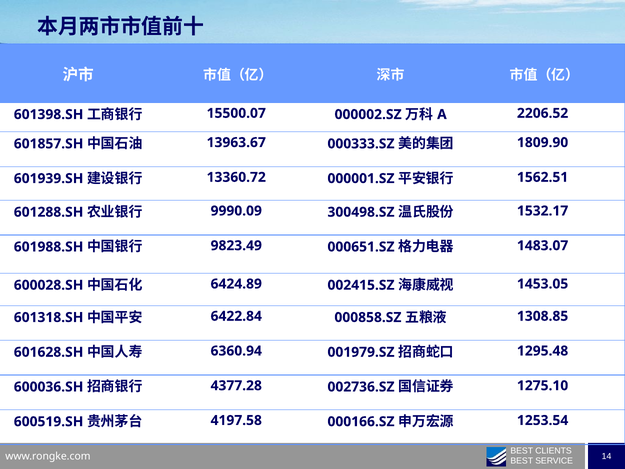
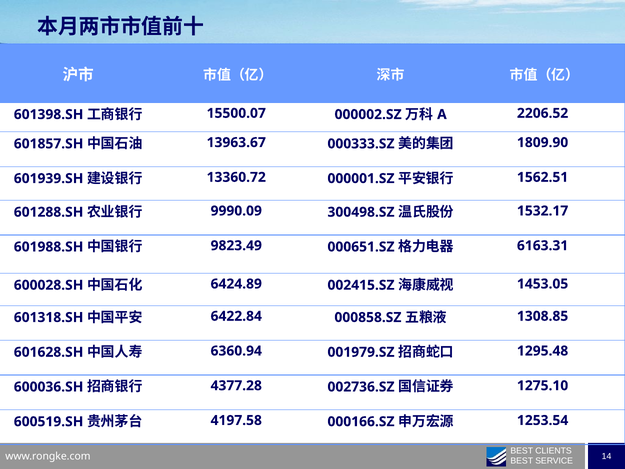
1483.07: 1483.07 -> 6163.31 (543, 245)
